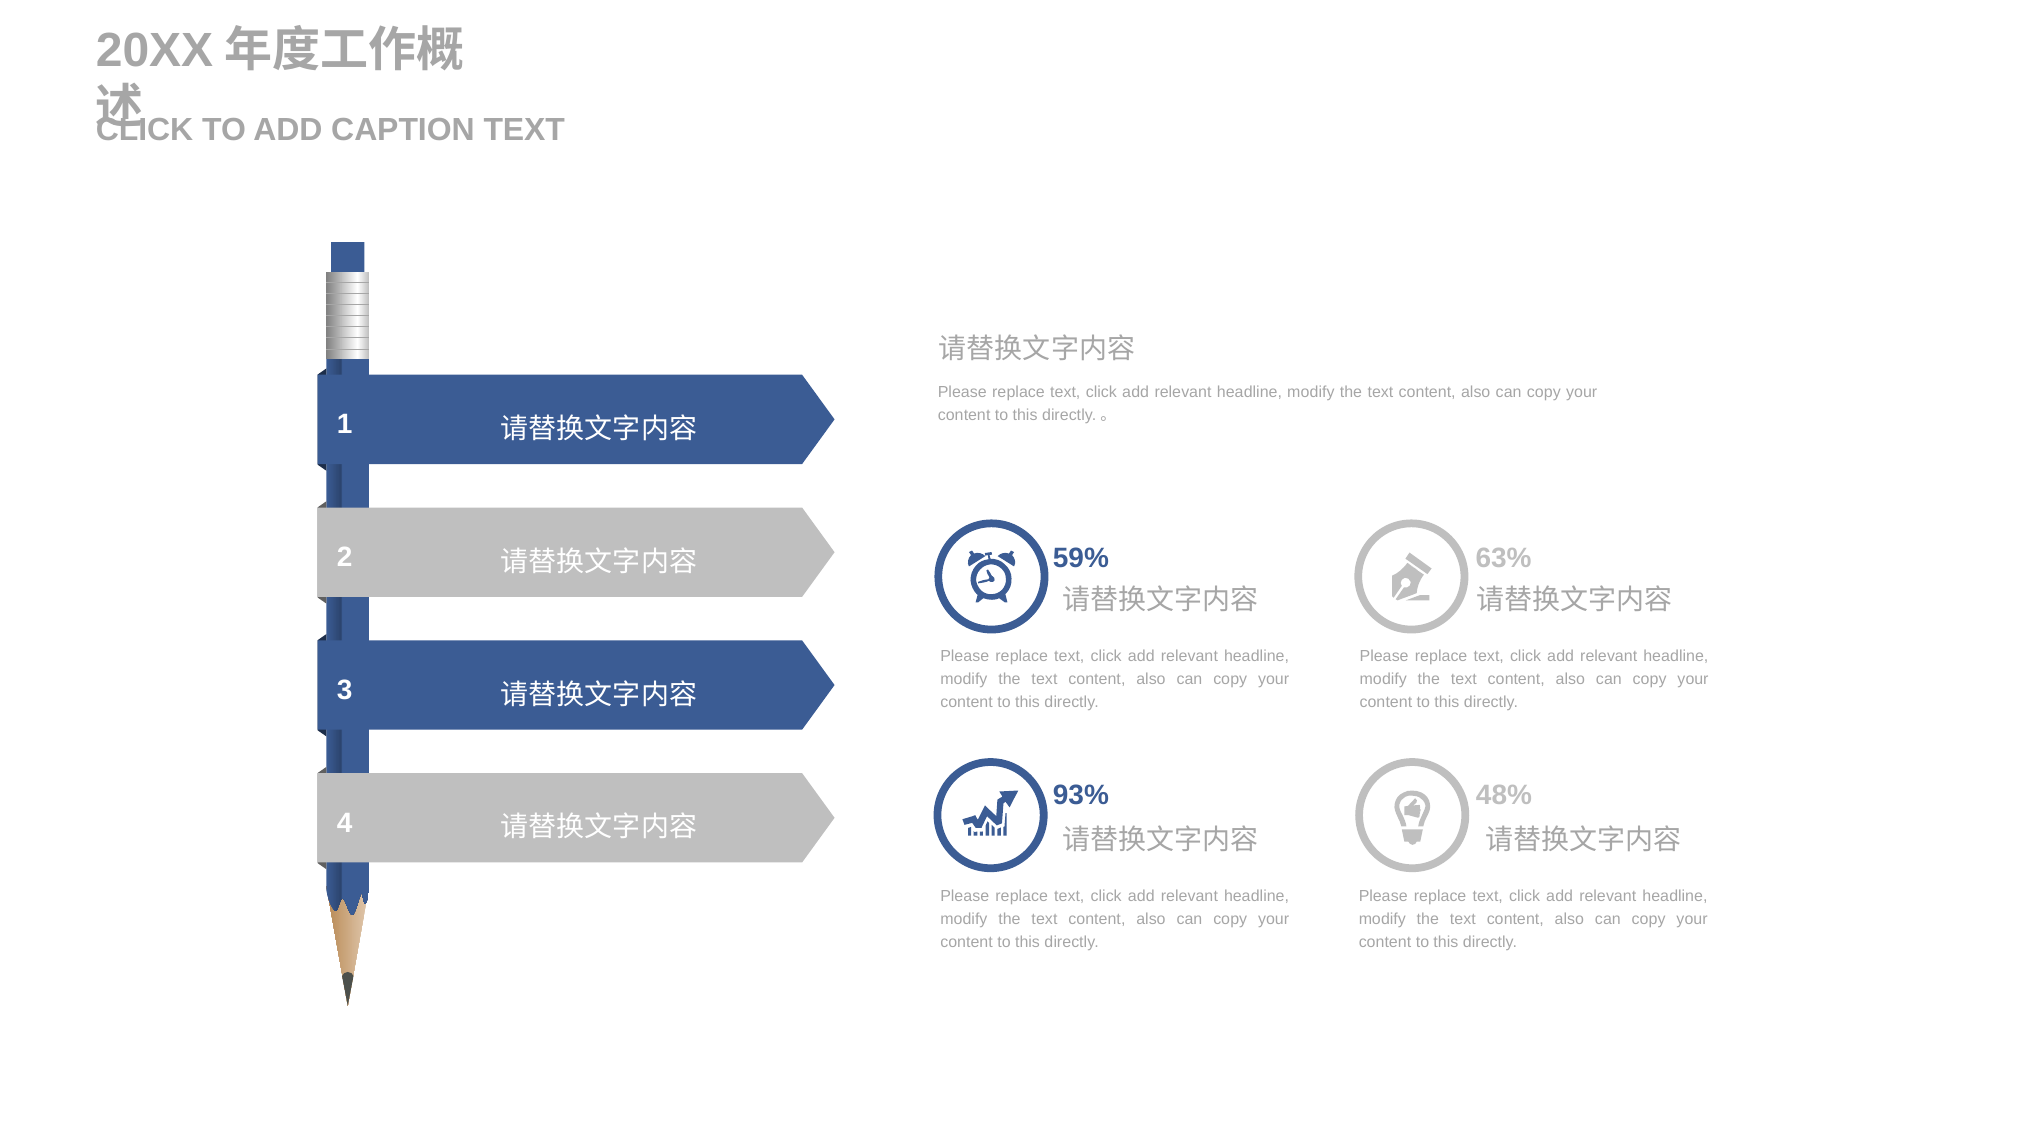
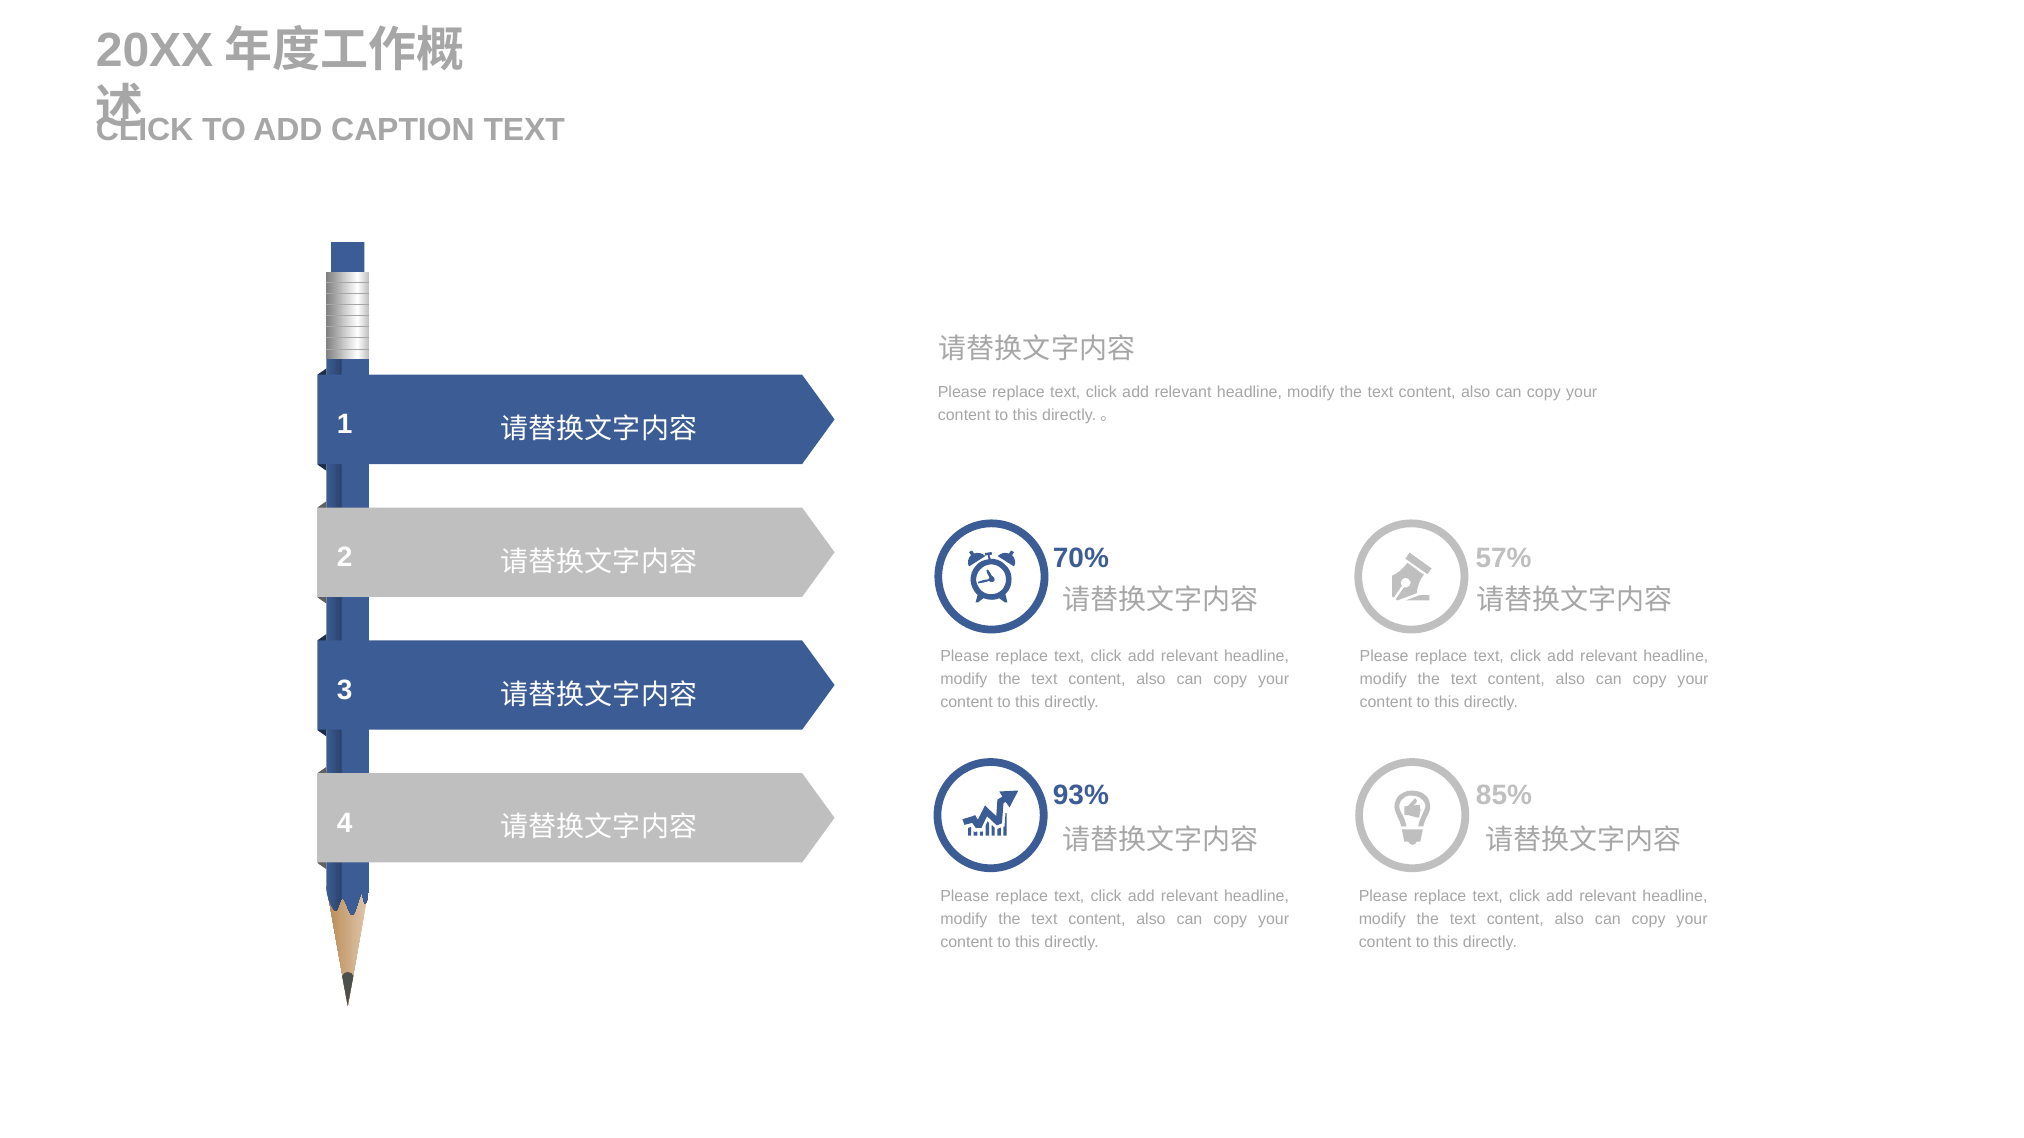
59%: 59% -> 70% (1081, 558)
63%: 63% -> 57% (1504, 558)
48%: 48% -> 85% (1504, 796)
